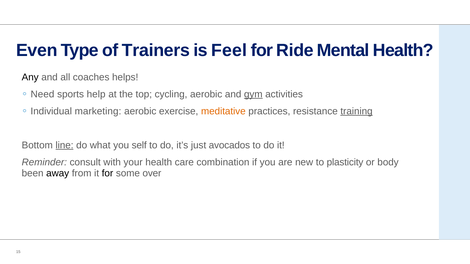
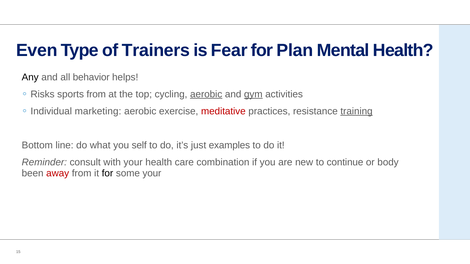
Feel: Feel -> Fear (229, 50)
Ride: Ride -> Plan (295, 50)
coaches: coaches -> behavior (91, 77)
Need: Need -> Risks (43, 94)
sports help: help -> from (96, 94)
aerobic underline: none -> present (206, 94)
meditative colour: orange -> red (223, 111)
line underline: present -> none (64, 145)
avocados: avocados -> examples (229, 145)
plasticity: plasticity -> continue (345, 162)
away colour: black -> red (58, 174)
some over: over -> your (152, 174)
